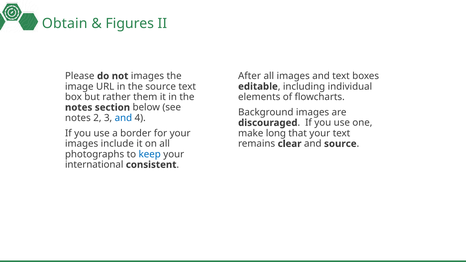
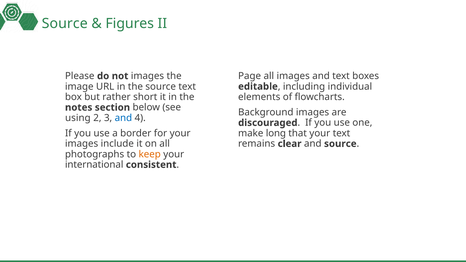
Obtain: Obtain -> Source (65, 24)
After: After -> Page (250, 76)
them: them -> short (145, 97)
notes: notes -> using (78, 118)
keep colour: blue -> orange (150, 154)
